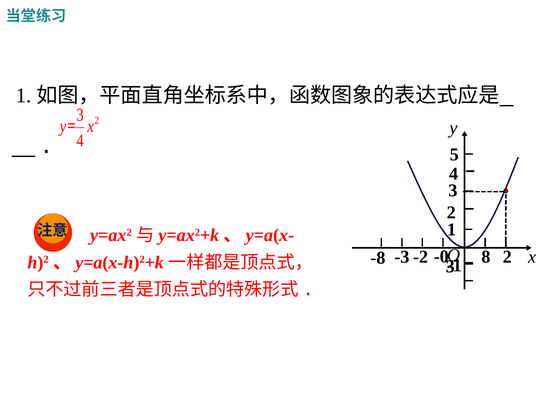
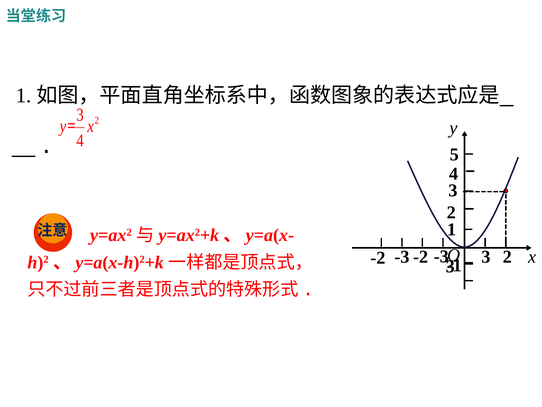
8: 8 -> 3 (486, 257)
-0: -0 -> -3 (441, 256)
-8: -8 -> -2 (378, 257)
